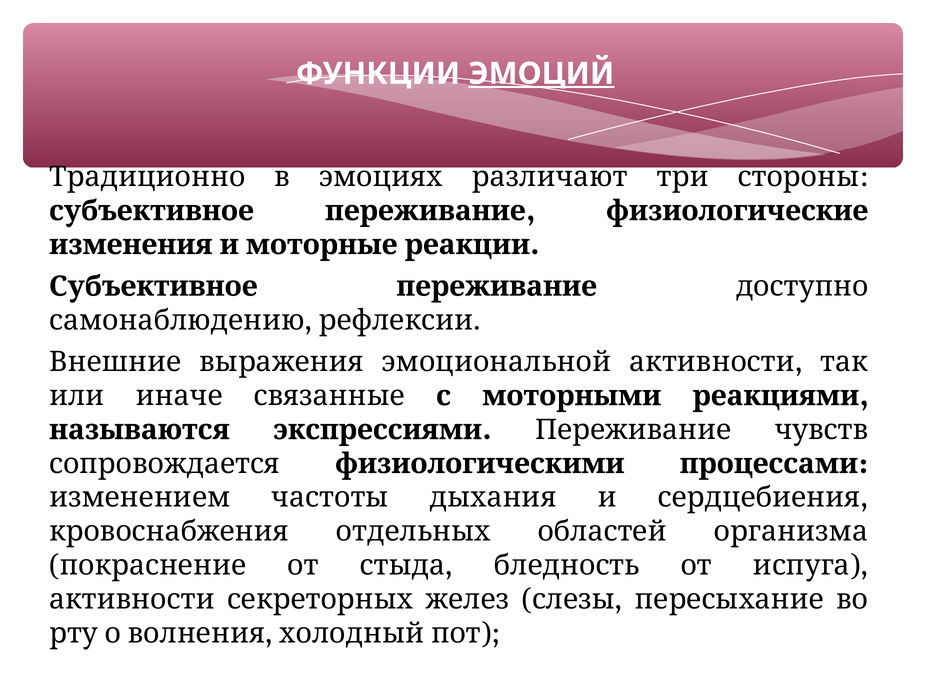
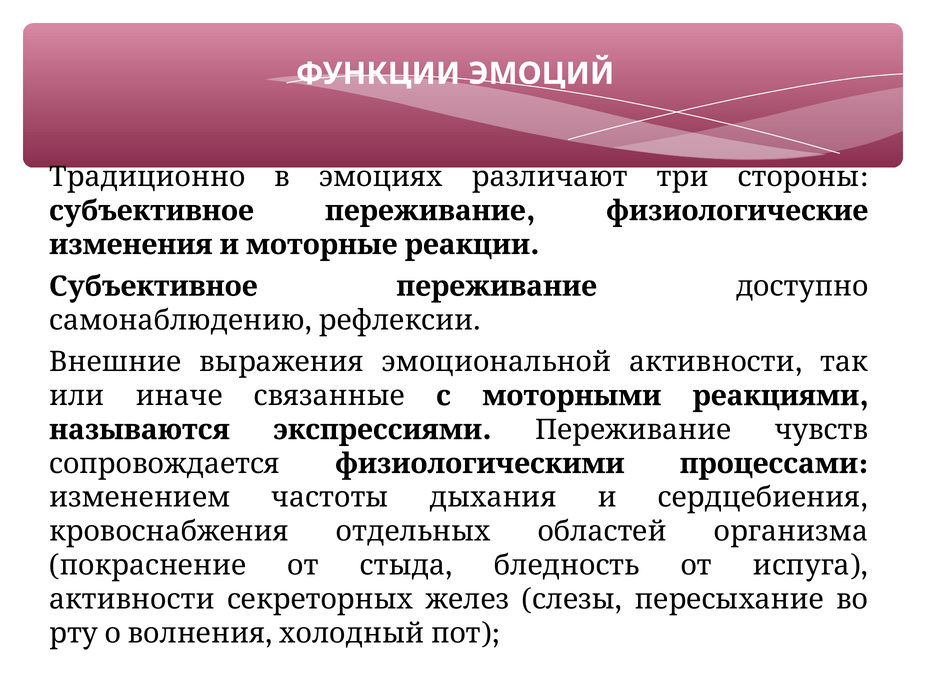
ЭМОЦИЙ underline: present -> none (541, 74)
